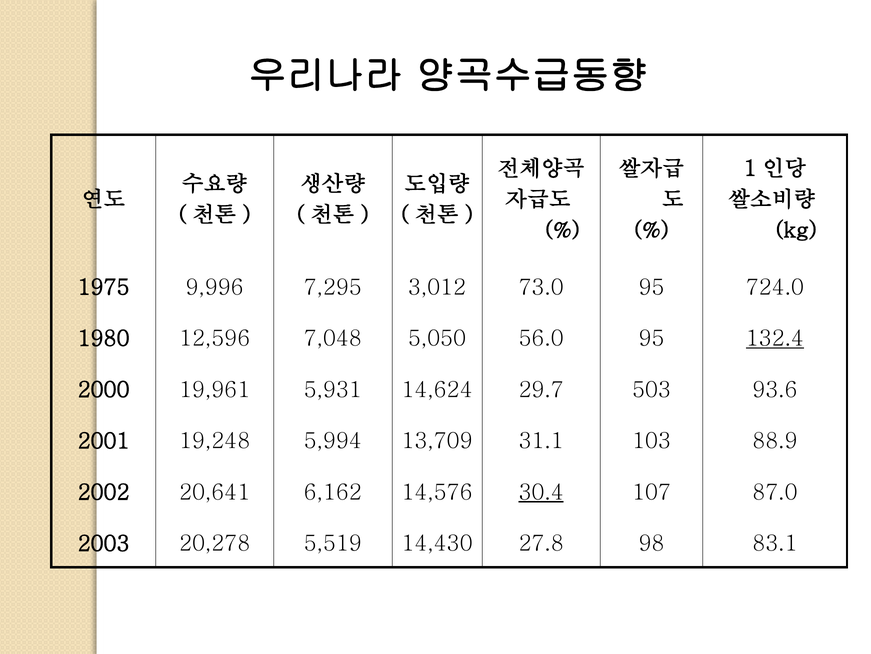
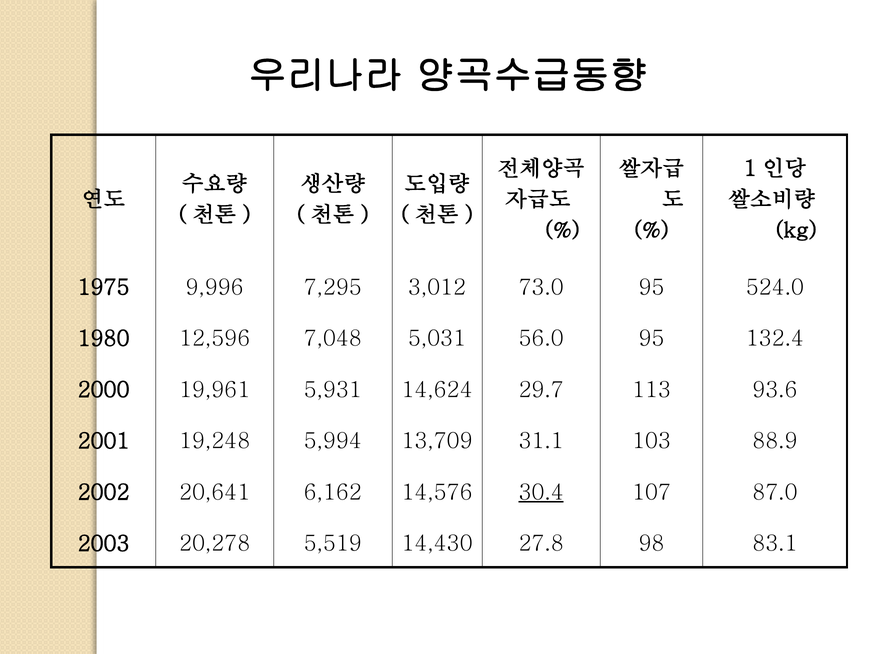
724.0: 724.0 -> 524.0 (775, 287)
5,050: 5,050 -> 5,031 (437, 338)
132.4 underline: present -> none (775, 338)
503: 503 -> 113 (651, 389)
